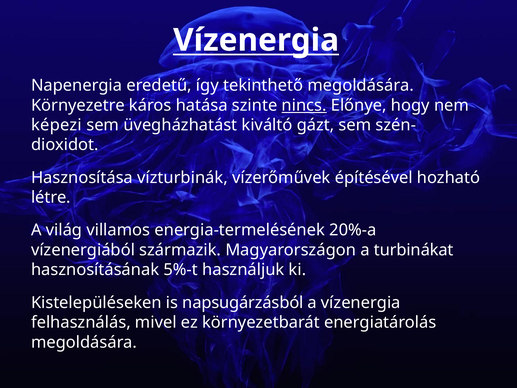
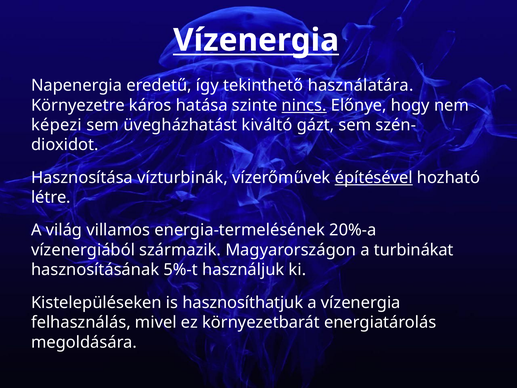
tekinthető megoldására: megoldására -> használatára (361, 85)
építésével underline: none -> present (374, 178)
napsugárzásból: napsugárzásból -> hasznosíthatjuk (243, 302)
